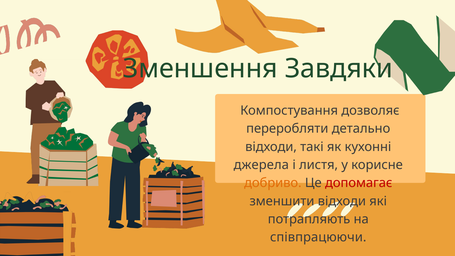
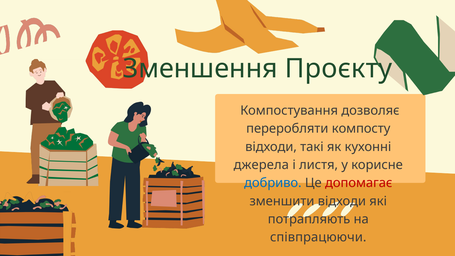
Завдяки: Завдяки -> Проєкту (339, 69)
детально: детально -> компосту (361, 129)
добриво colour: orange -> blue (273, 183)
